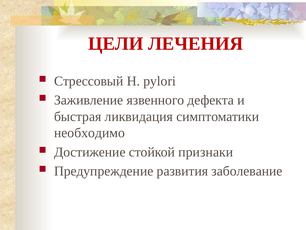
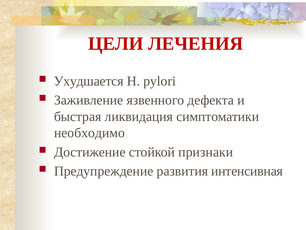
Стрессовый: Стрессовый -> Ухудшается (89, 81)
заболевание: заболевание -> интенсивная (247, 171)
